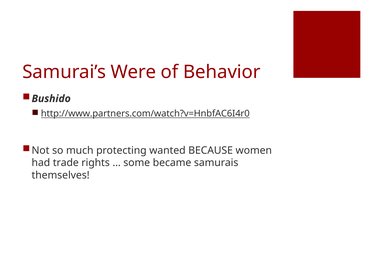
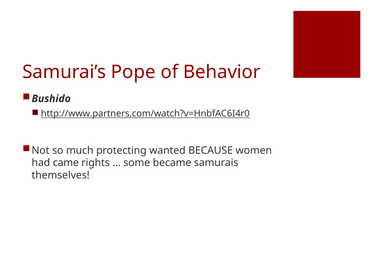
Were: Were -> Pope (133, 72)
trade: trade -> came (66, 163)
